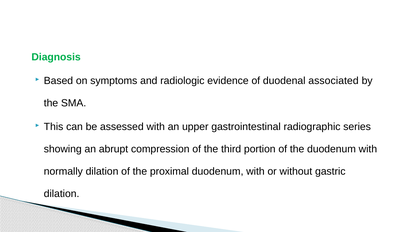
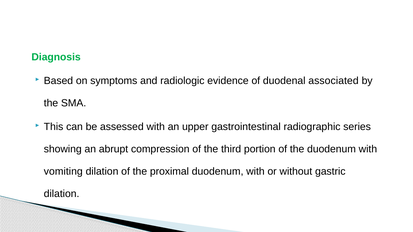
normally: normally -> vomiting (63, 172)
